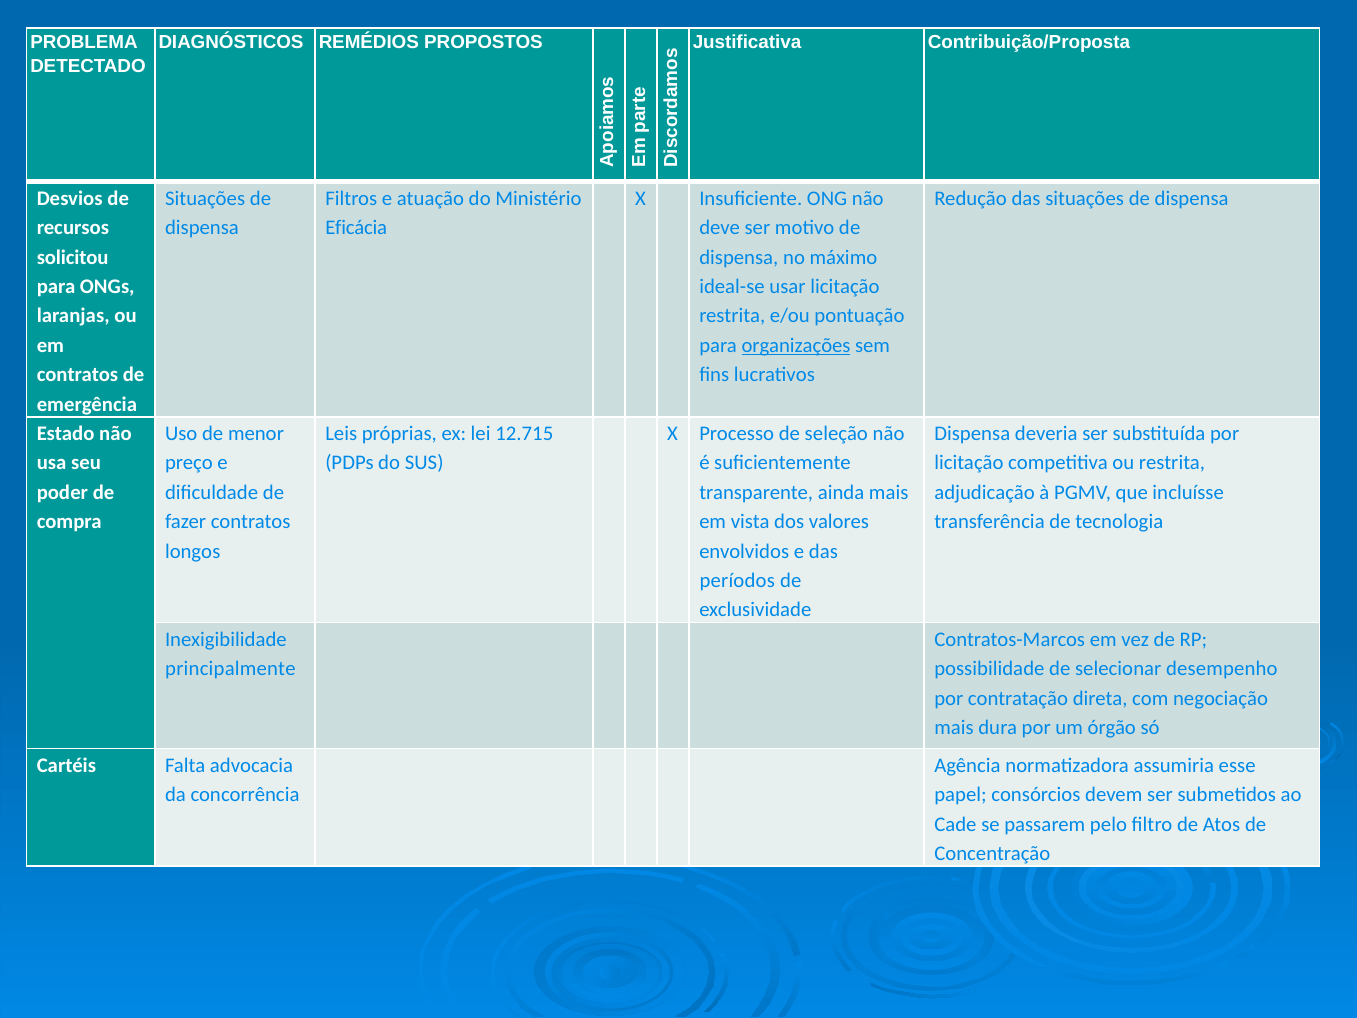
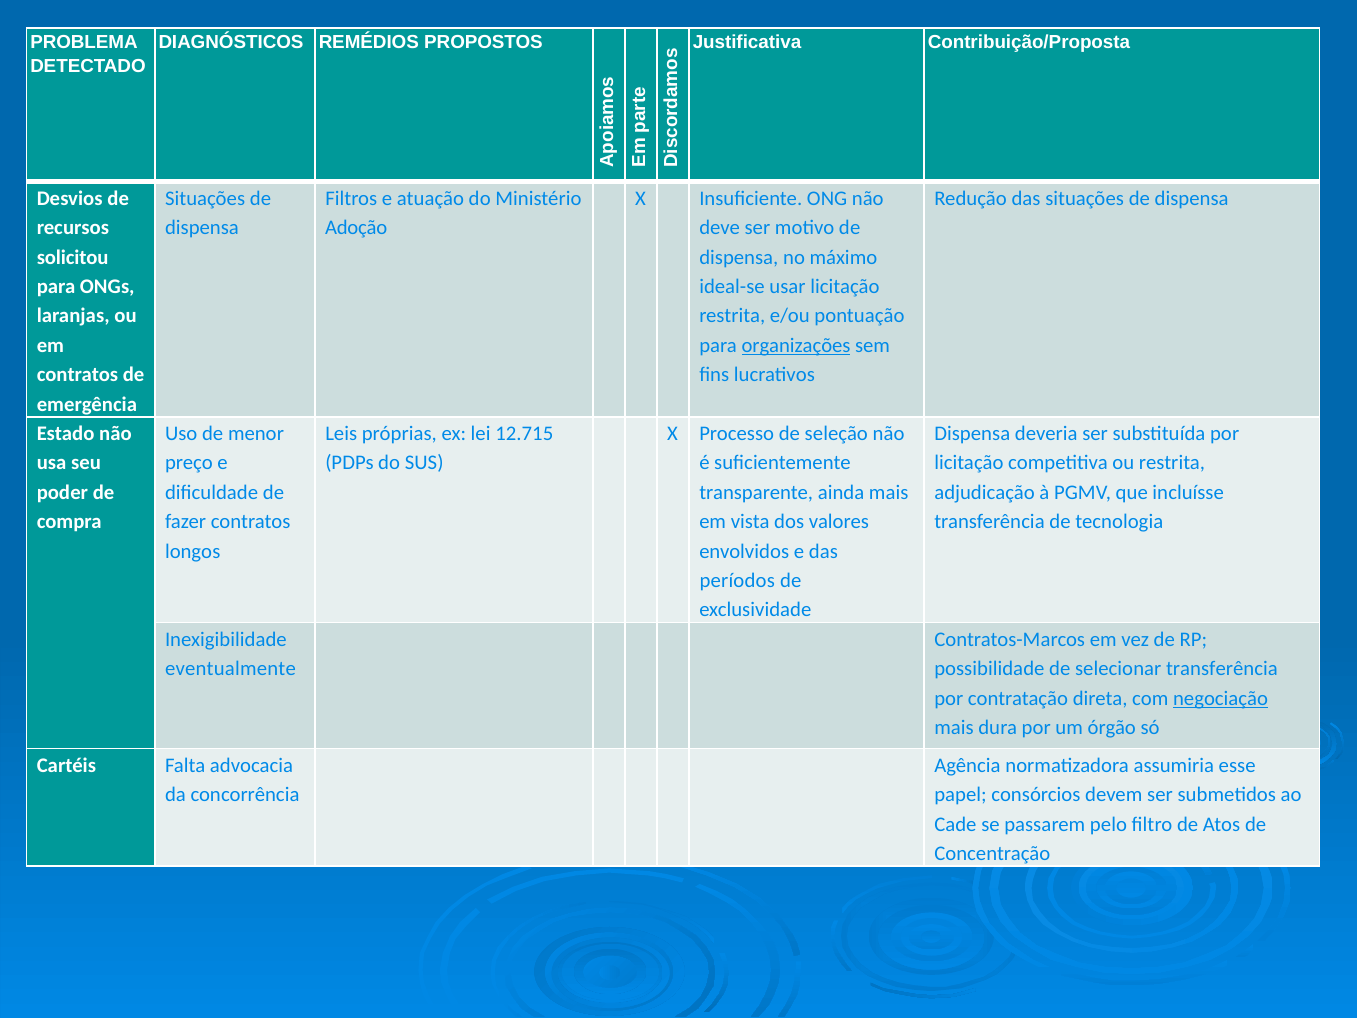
Eficácia: Eficácia -> Adoção (356, 228)
principalmente: principalmente -> eventualmente (230, 669)
selecionar desempenho: desempenho -> transferência (1222, 669)
negociação underline: none -> present (1221, 698)
